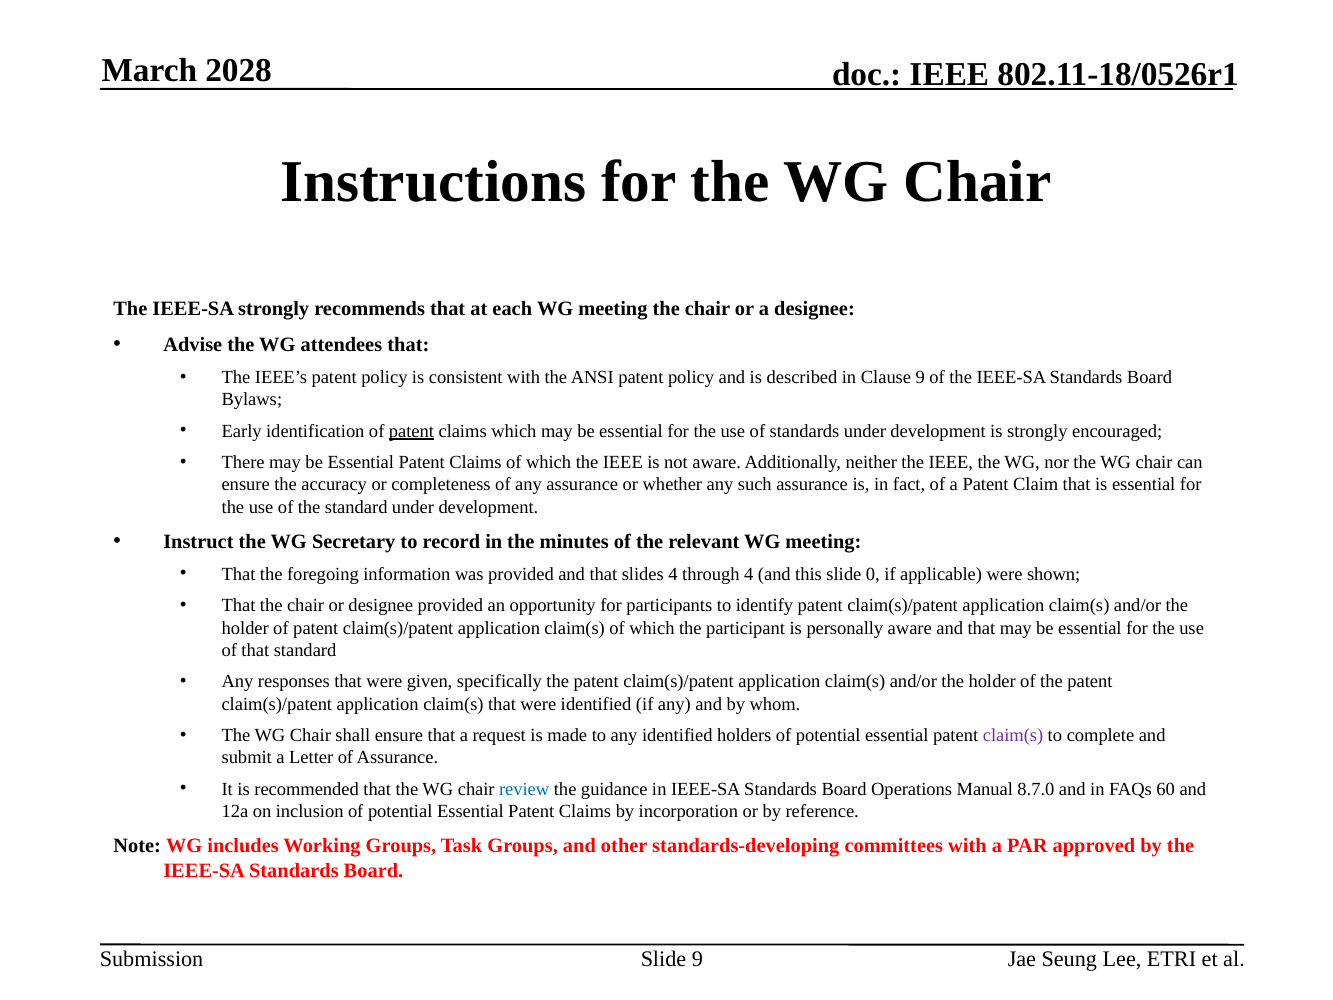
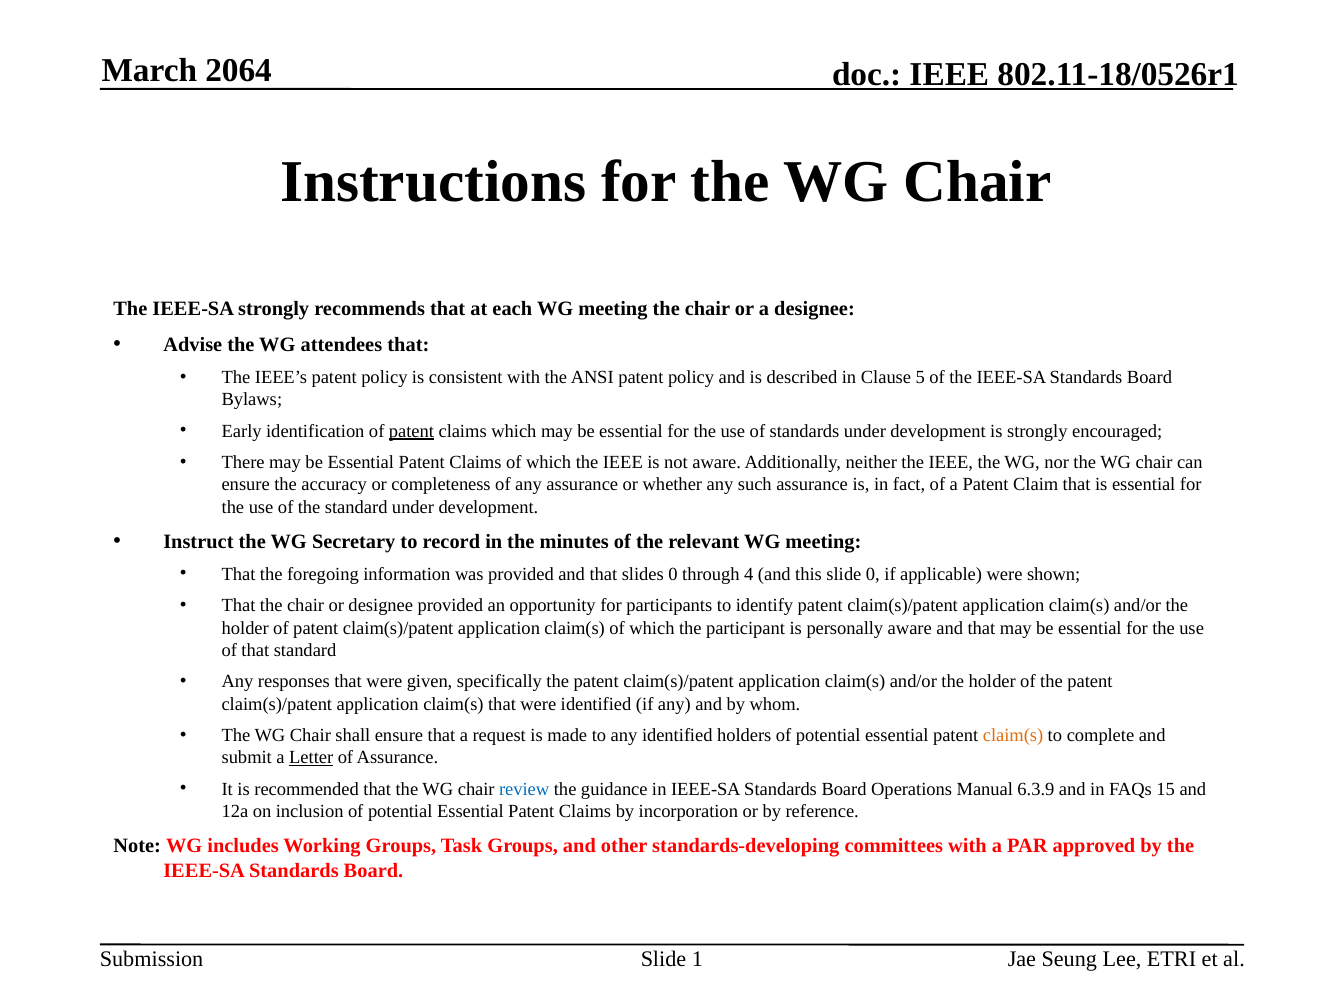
2028: 2028 -> 2064 (239, 71)
Clause 9: 9 -> 5 (920, 377)
slides 4: 4 -> 0 (673, 574)
claim(s colour: purple -> orange (1013, 735)
Letter underline: none -> present (311, 757)
8.7.0: 8.7.0 -> 6.3.9 (1036, 789)
60: 60 -> 15 (1166, 789)
Slide 9: 9 -> 1 (697, 959)
